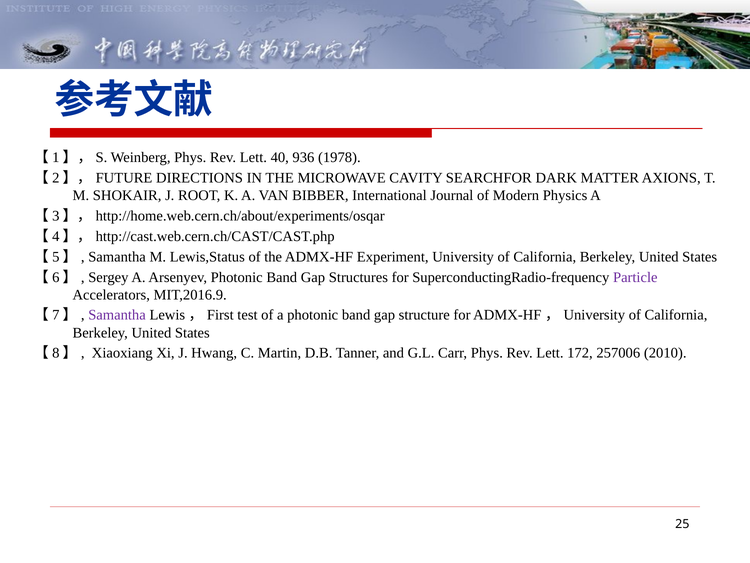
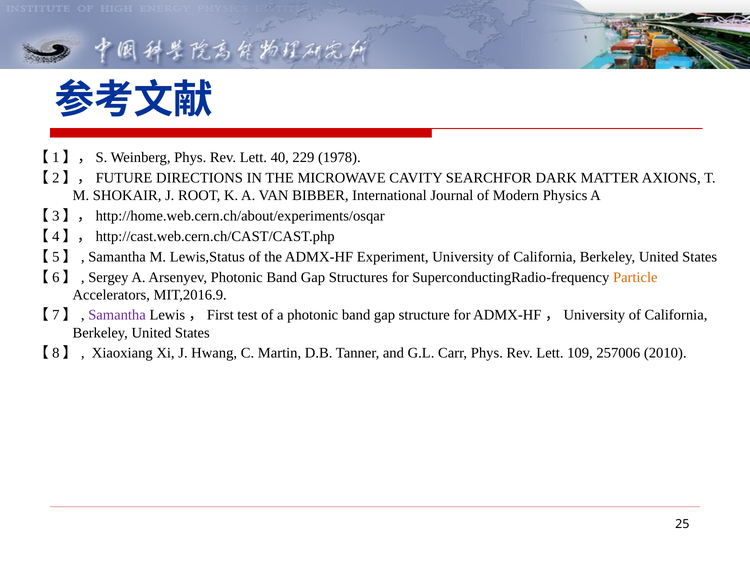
936: 936 -> 229 (303, 157)
Particle colour: purple -> orange (635, 277)
172: 172 -> 109 (580, 353)
